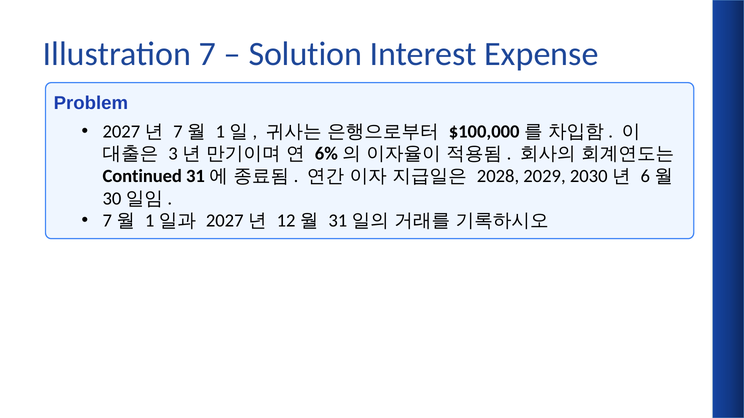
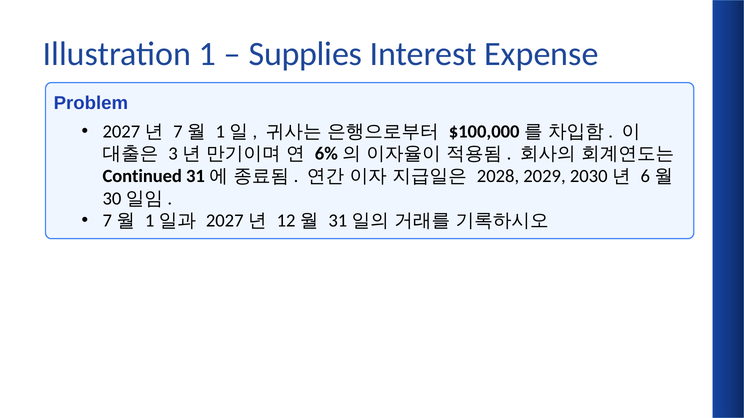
7: 7 -> 1 (208, 54)
Solution: Solution -> Supplies (305, 54)
